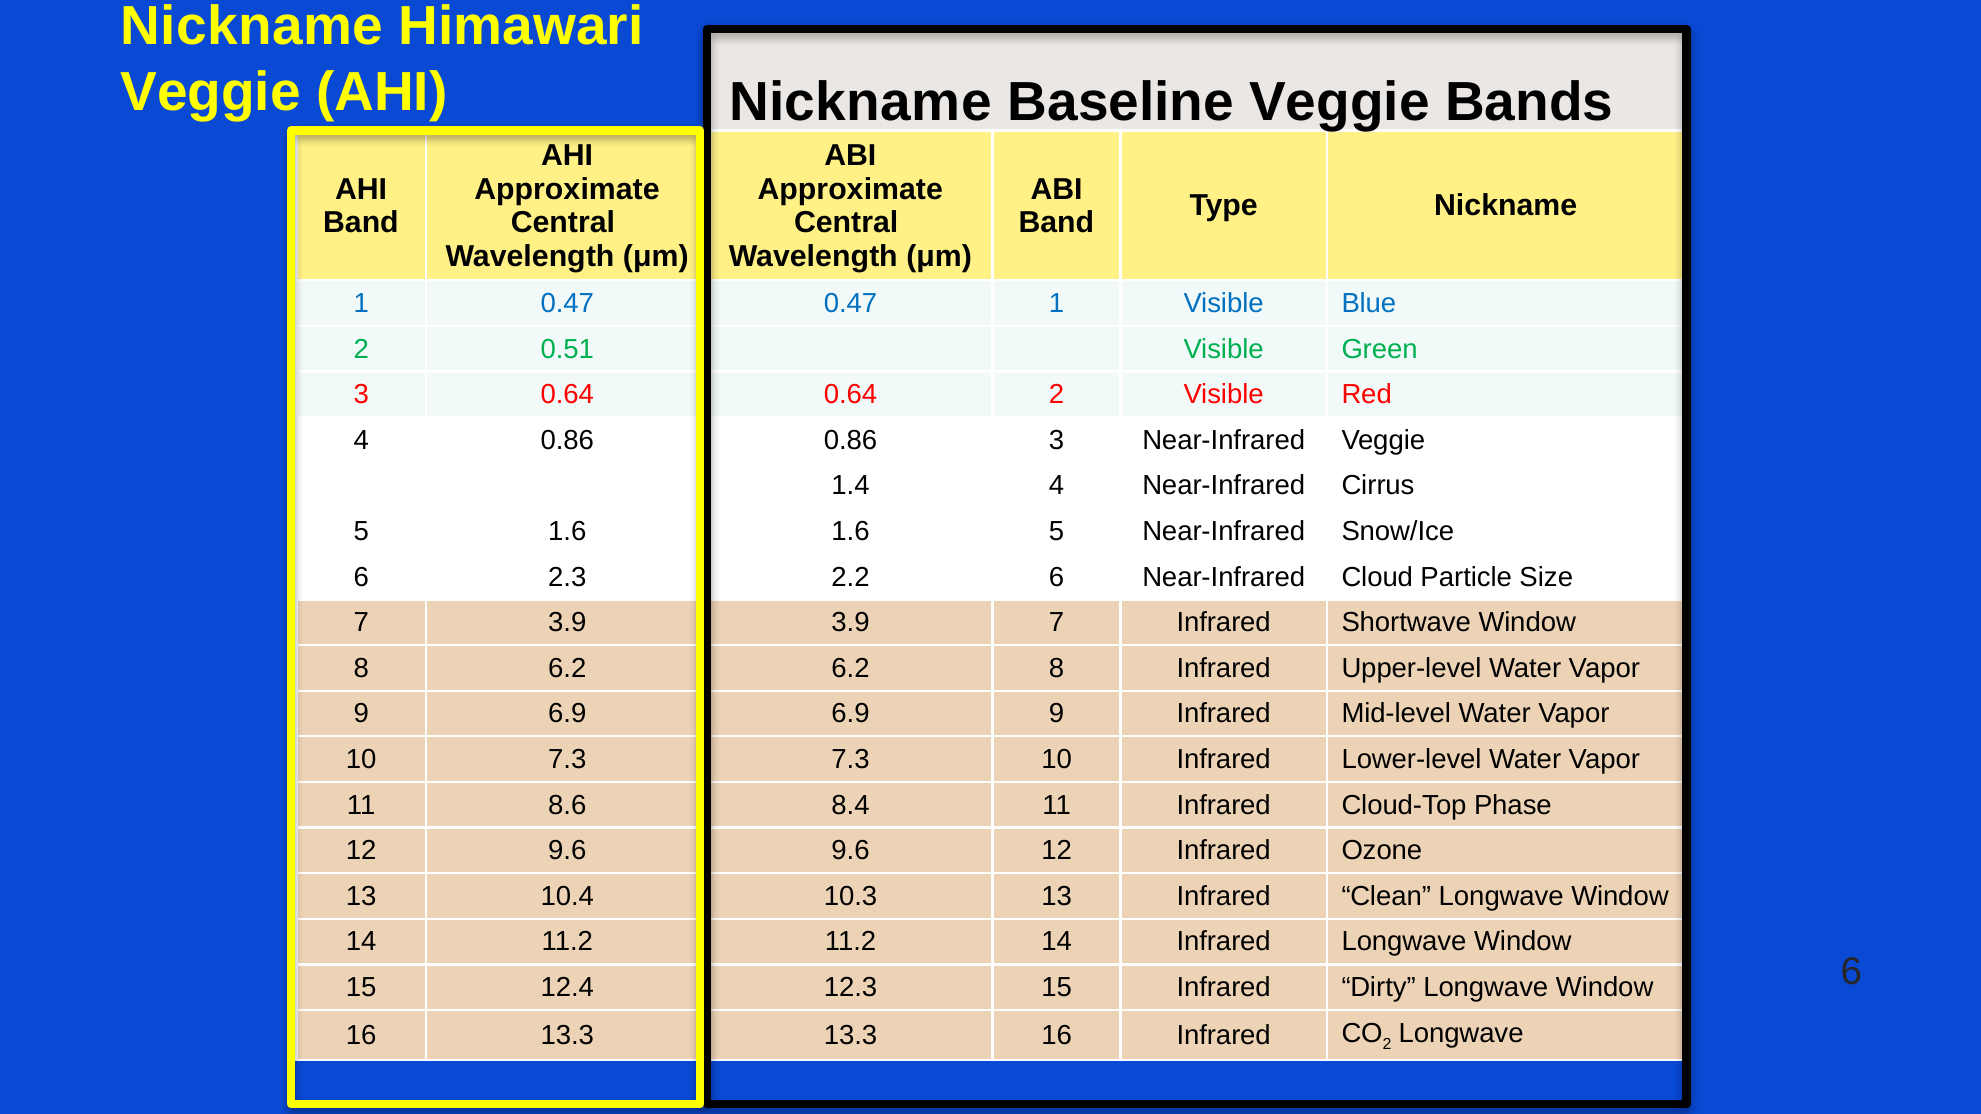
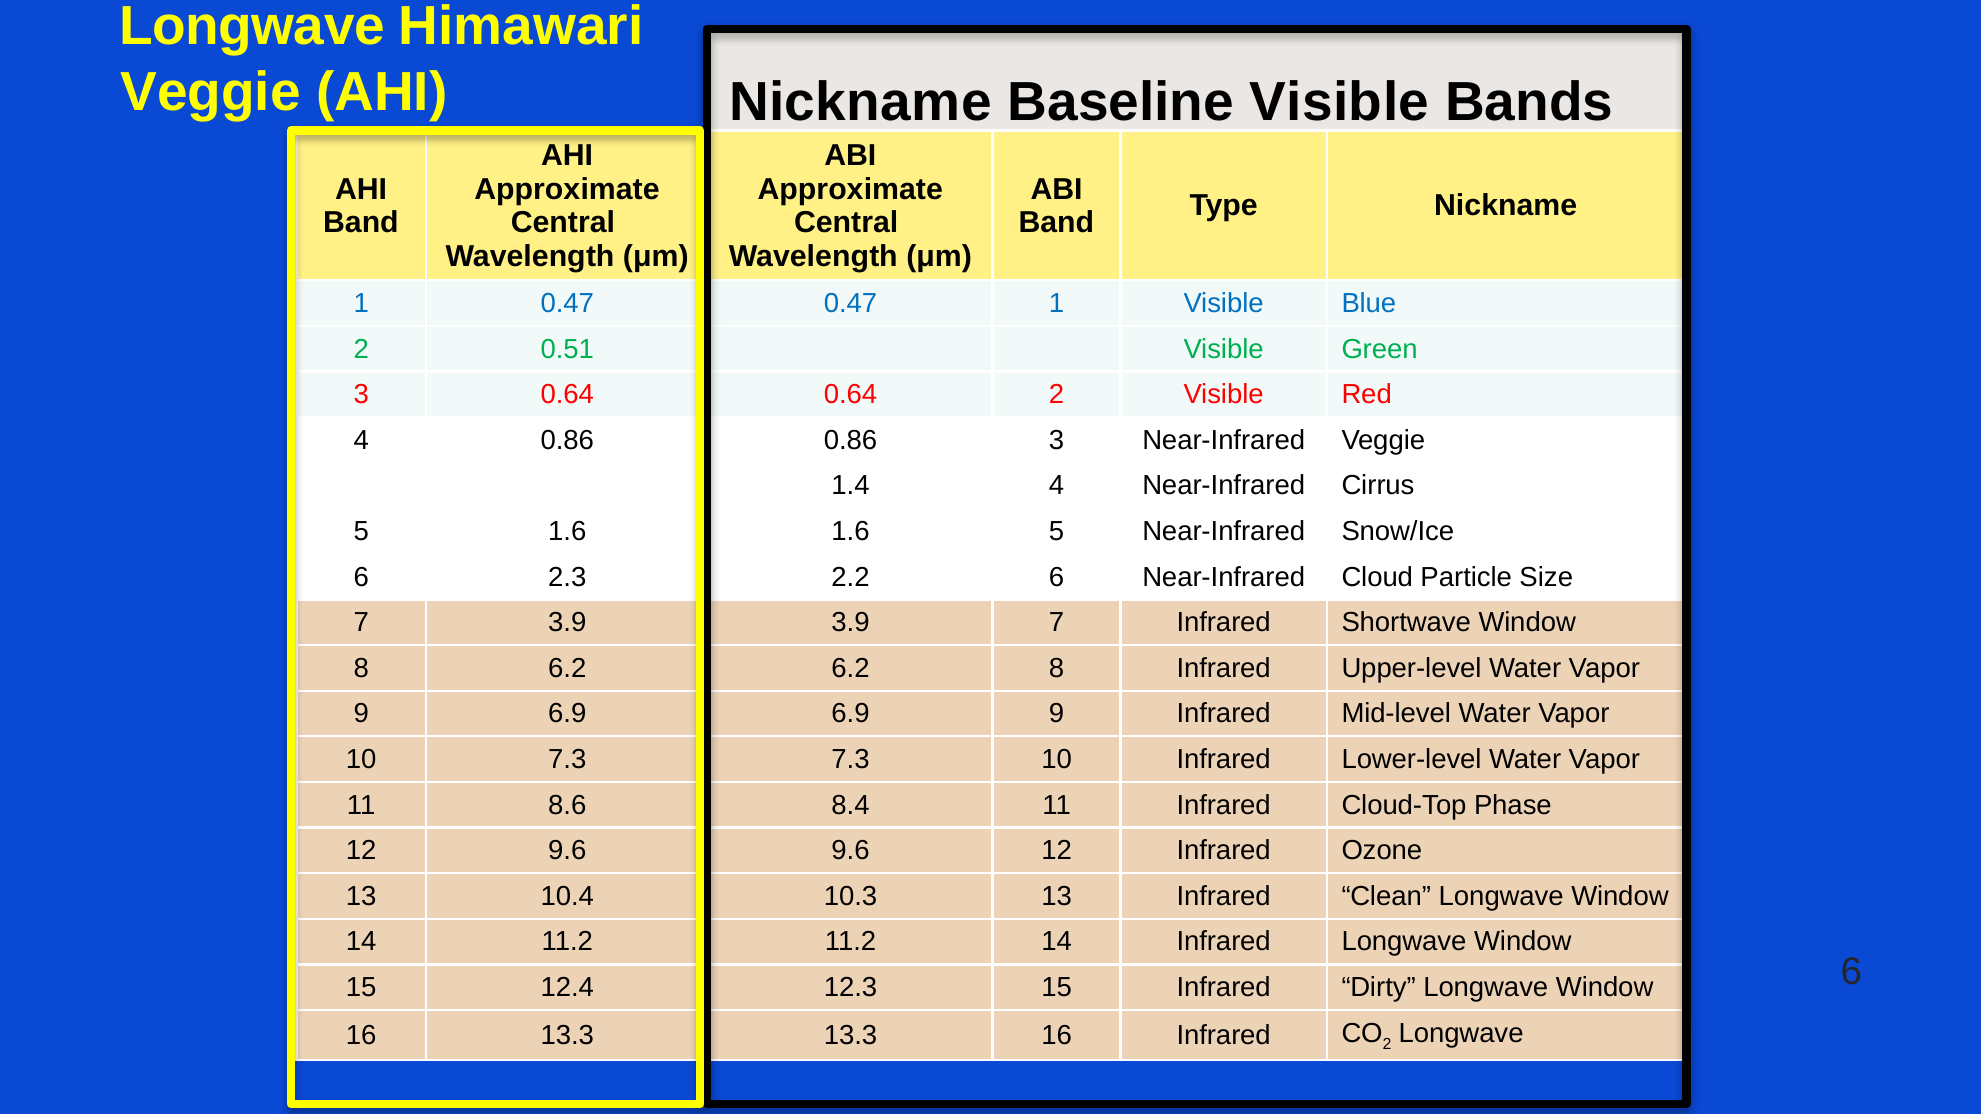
Nickname: Nickname -> Longwave (252, 26)
Baseline Veggie: Veggie -> Visible (1339, 102)
